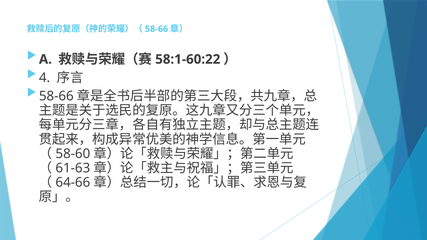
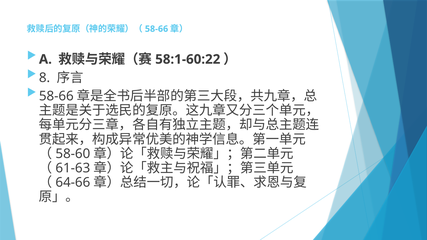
4: 4 -> 8 (45, 78)
